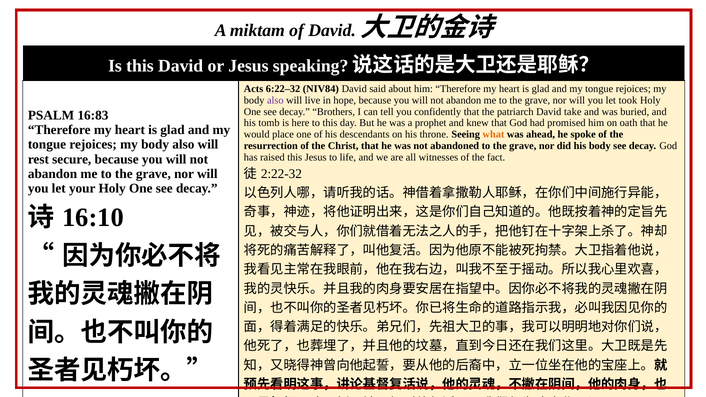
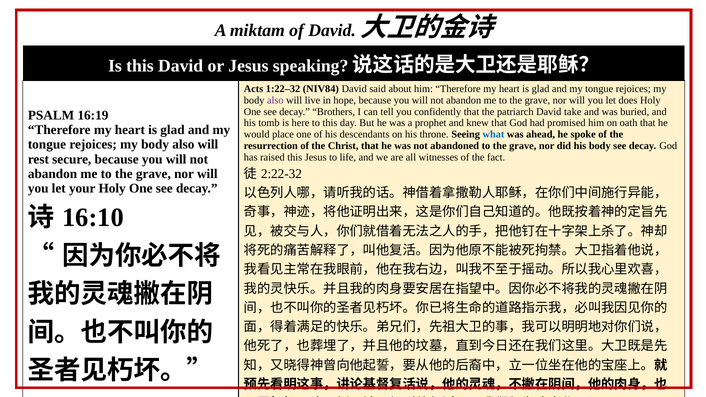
6:22–32: 6:22–32 -> 1:22–32 (283, 89)
took: took -> does (628, 100)
16:83: 16:83 -> 16:19 (93, 115)
what colour: orange -> blue (493, 134)
